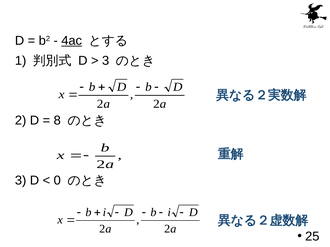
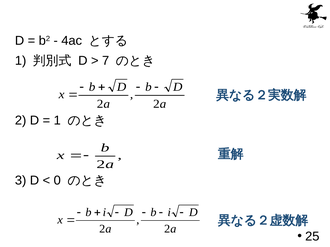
4ac underline: present -> none (72, 41)
3: 3 -> 7 (106, 61)
8: 8 -> 1 (57, 121)
